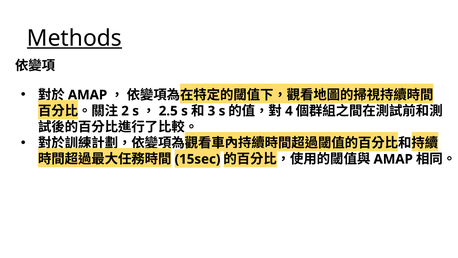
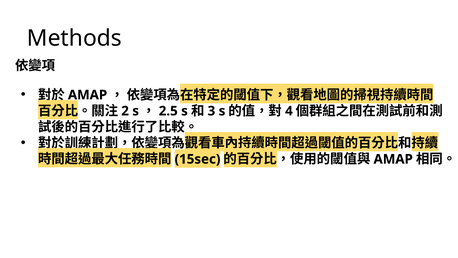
Methods underline: present -> none (74, 38)
